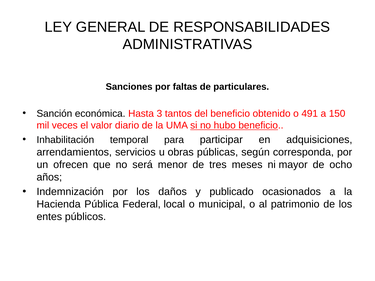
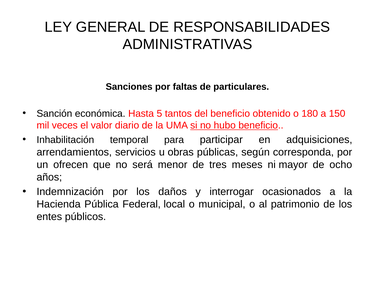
3: 3 -> 5 (159, 114)
491: 491 -> 180 (310, 114)
publicado: publicado -> interrogar (232, 192)
